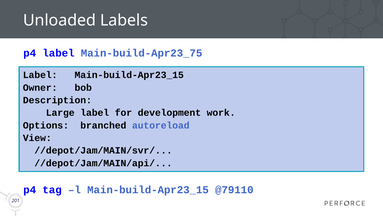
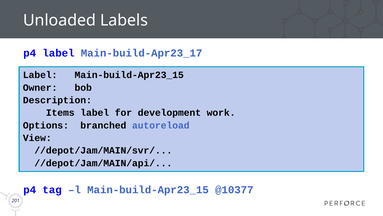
Main-build-Apr23_75: Main-build-Apr23_75 -> Main-build-Apr23_17 (142, 53)
Large: Large -> Items (60, 112)
@79110: @79110 -> @10377 (234, 189)
